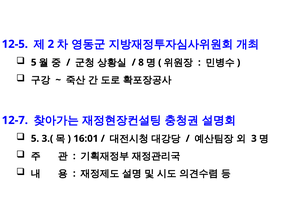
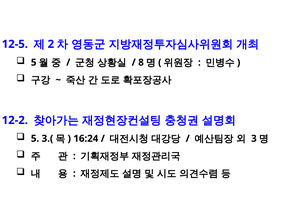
12-7: 12-7 -> 12-2 (15, 120)
16:01: 16:01 -> 16:24 (86, 139)
